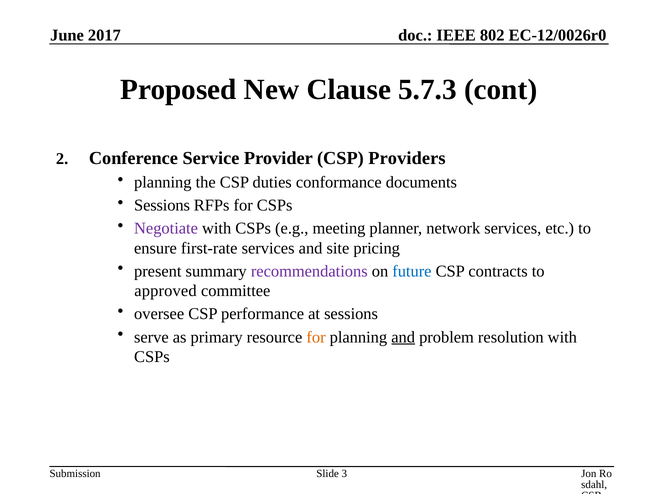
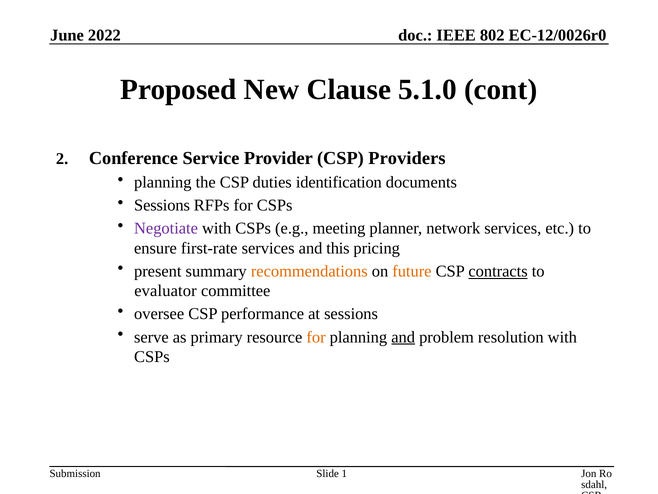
2017: 2017 -> 2022 (104, 35)
5.7.3: 5.7.3 -> 5.1.0 (428, 90)
conformance: conformance -> identification (339, 182)
site: site -> this (338, 248)
recommendations colour: purple -> orange (309, 271)
future colour: blue -> orange (412, 271)
contracts underline: none -> present (498, 271)
approved: approved -> evaluator (165, 291)
3: 3 -> 1 (344, 473)
